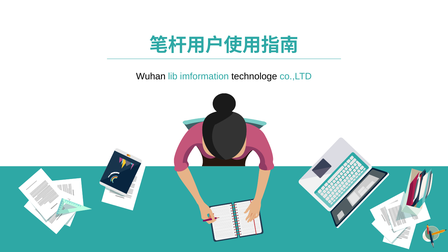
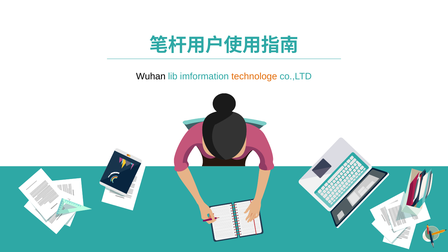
technologe colour: black -> orange (254, 76)
